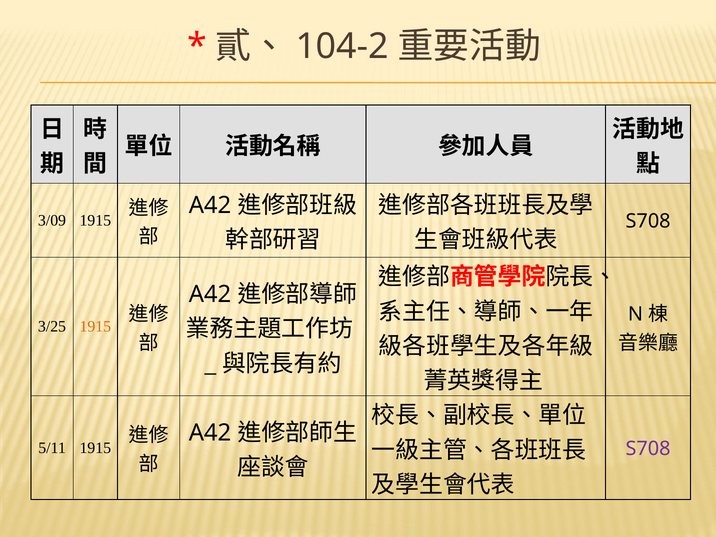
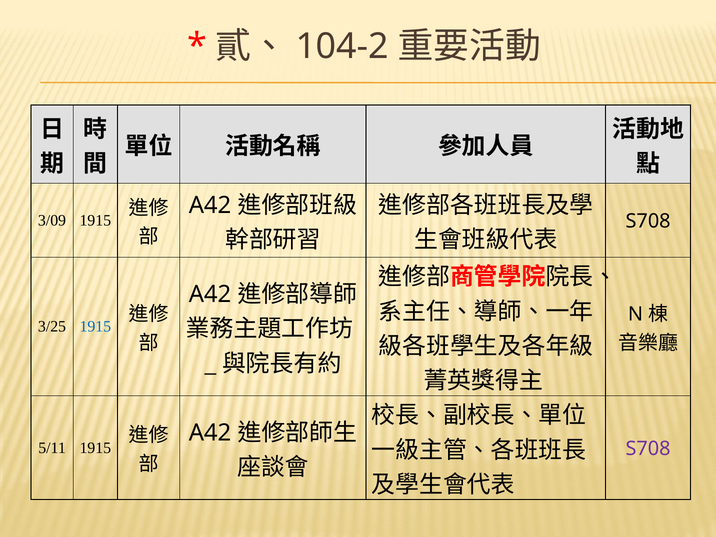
1915 colour: orange -> blue (95, 327)
